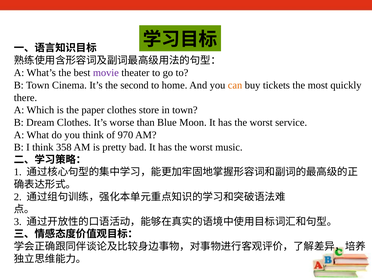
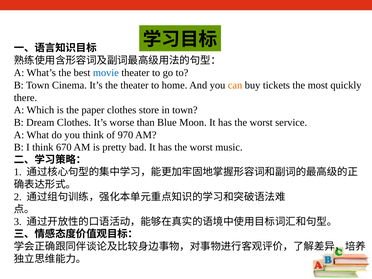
movie colour: purple -> blue (106, 73)
the second: second -> theater (134, 85)
358: 358 -> 670 (64, 147)
